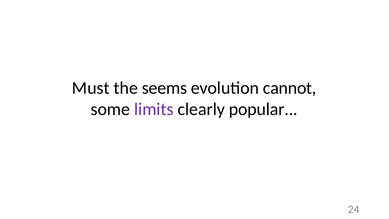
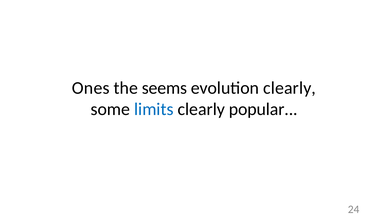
Must: Must -> Ones (91, 88)
evolution cannot: cannot -> clearly (290, 88)
limits colour: purple -> blue (154, 109)
